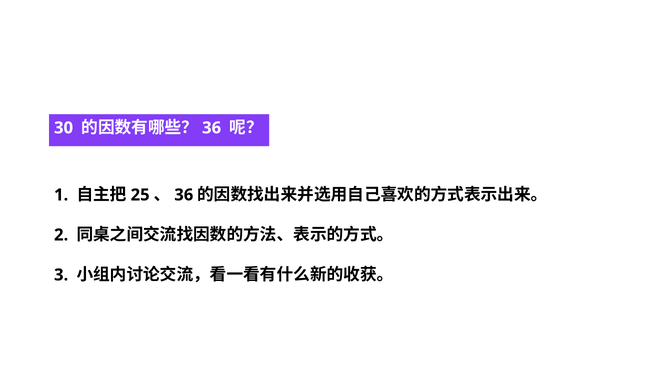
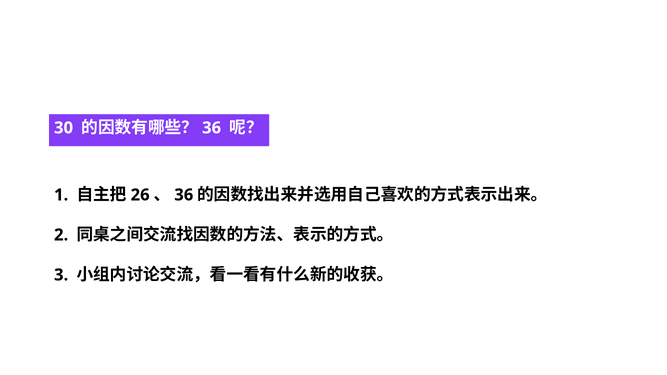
25: 25 -> 26 (140, 195)
